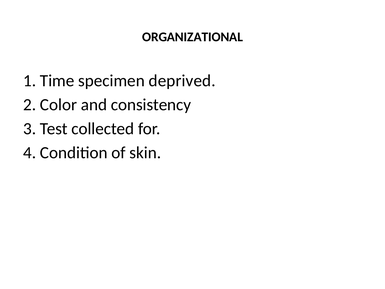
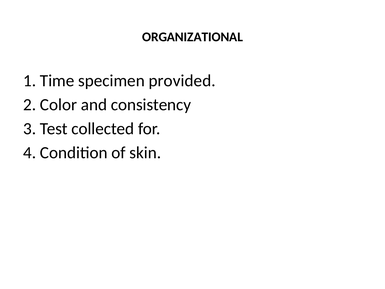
deprived: deprived -> provided (182, 81)
